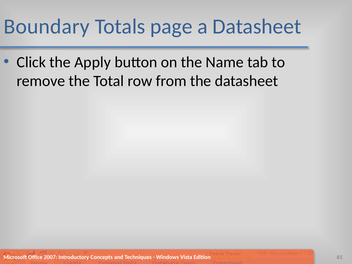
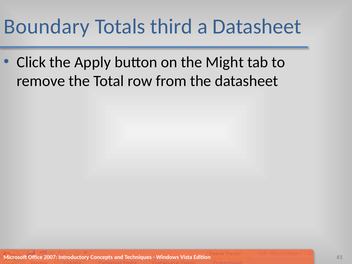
page: page -> third (171, 26)
Name: Name -> Might (225, 62)
